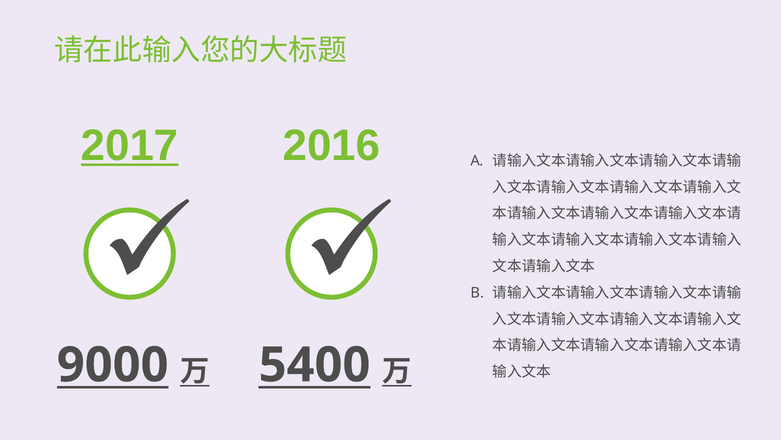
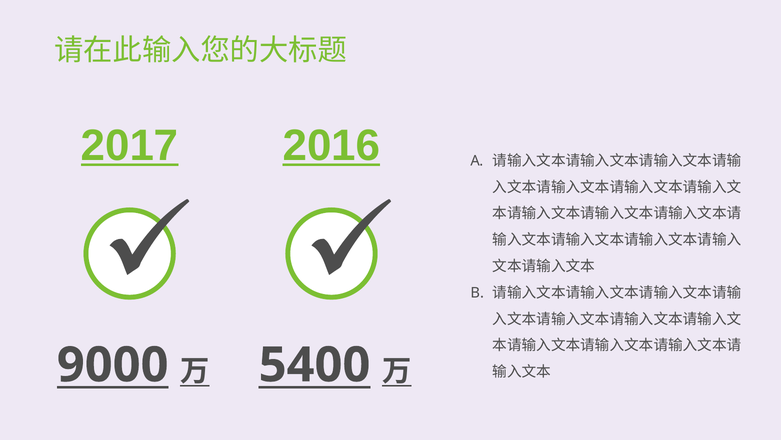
2016 underline: none -> present (331, 145)
